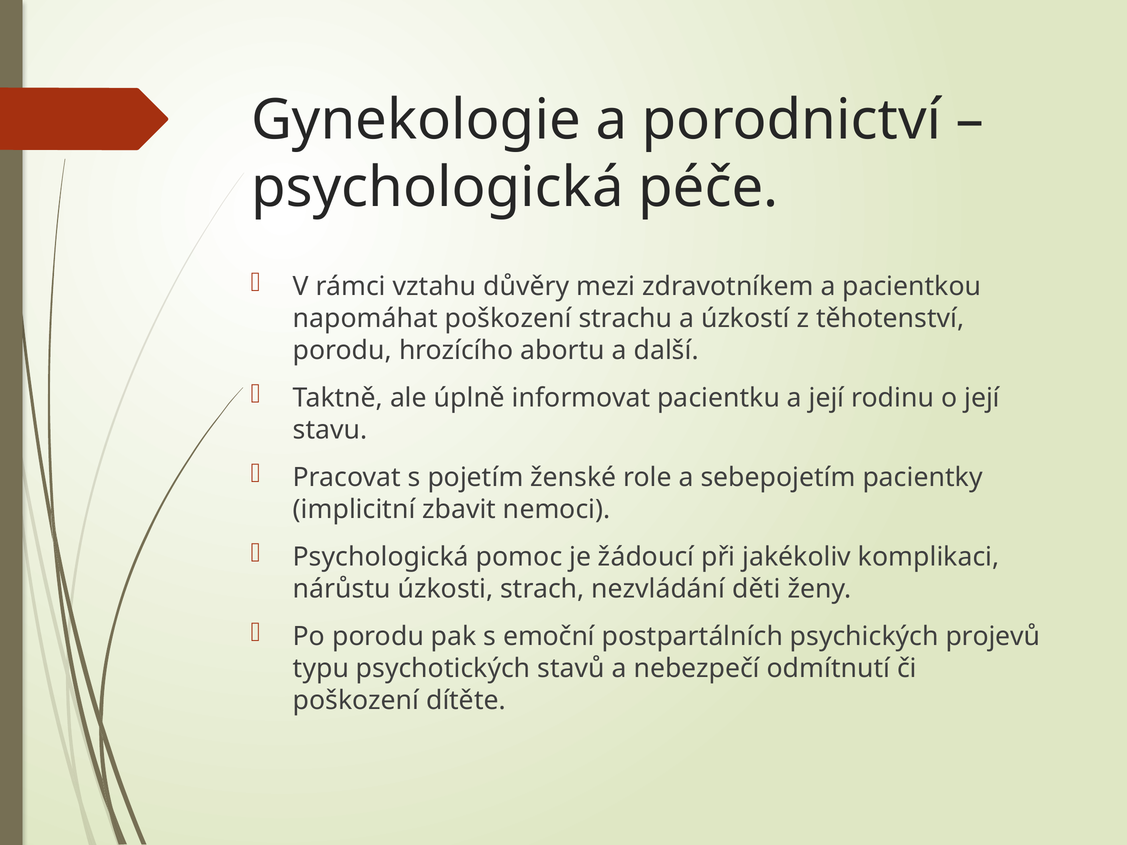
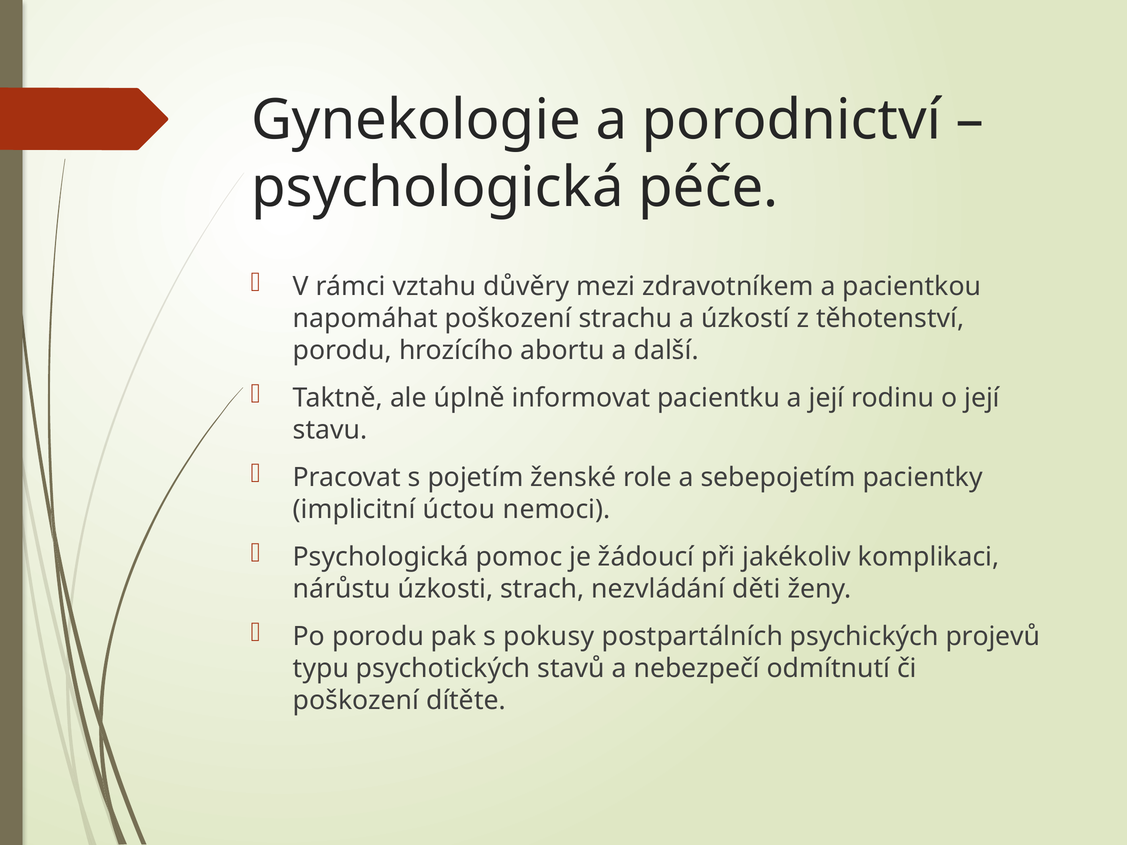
zbavit: zbavit -> úctou (459, 509)
emoční: emoční -> pokusy (549, 637)
